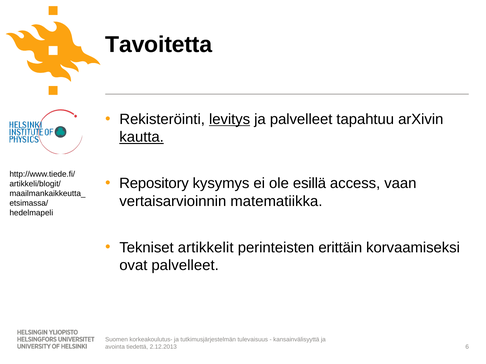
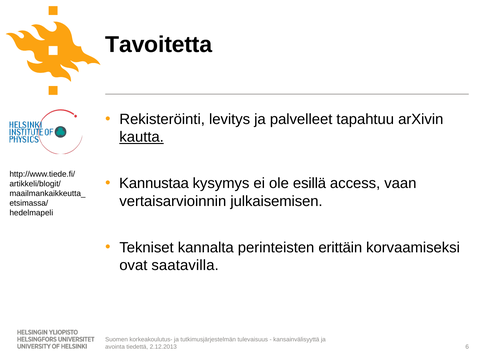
levitys underline: present -> none (230, 119)
Repository: Repository -> Kannustaa (154, 184)
matematiikka: matematiikka -> julkaisemisen (277, 201)
artikkelit: artikkelit -> kannalta (206, 248)
ovat palvelleet: palvelleet -> saatavilla (185, 266)
